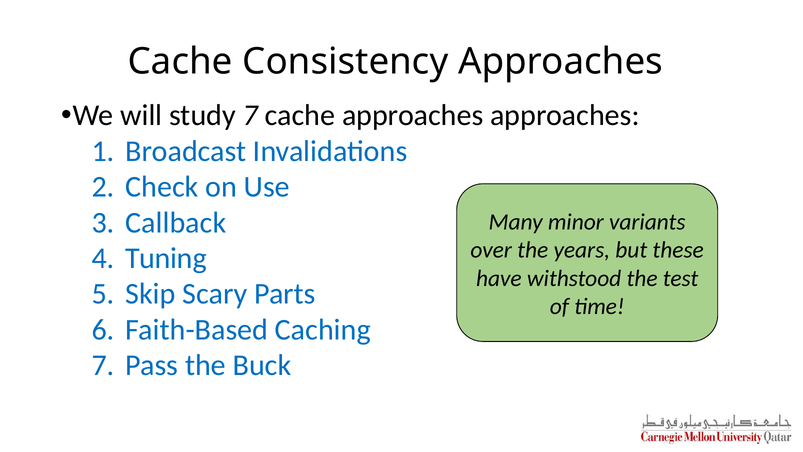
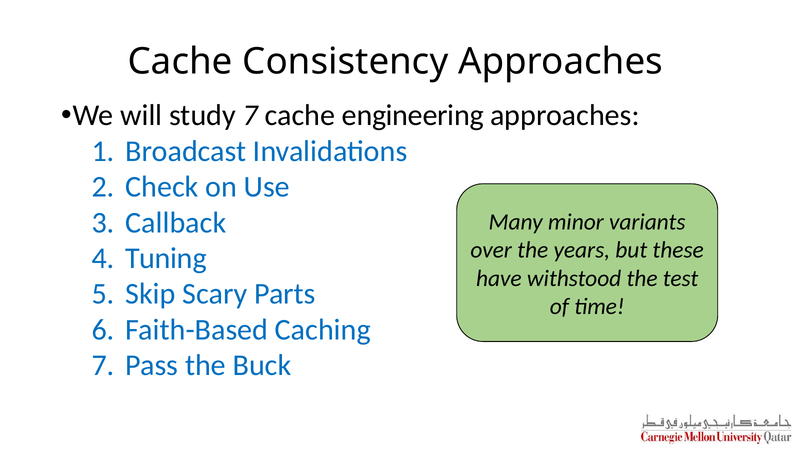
cache approaches: approaches -> engineering (413, 115)
